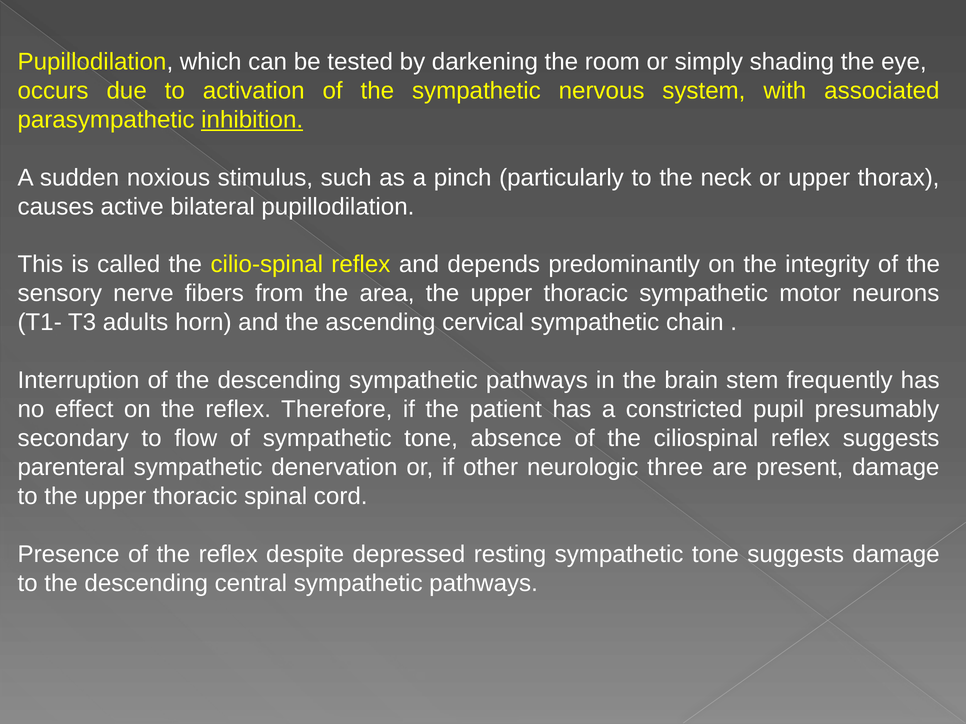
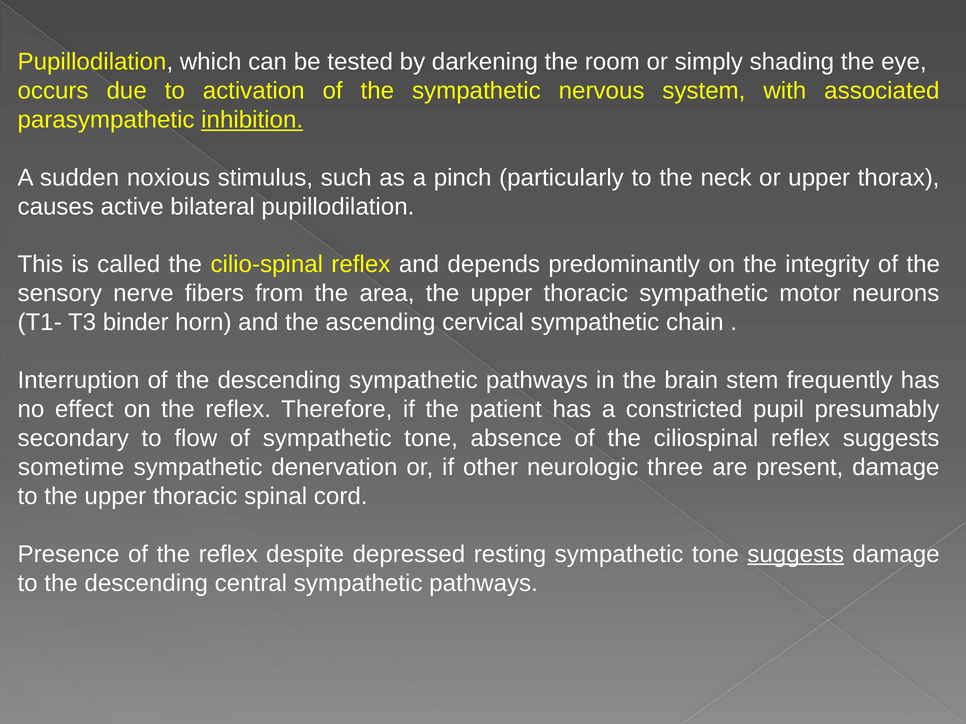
adults: adults -> binder (136, 323)
parenteral: parenteral -> sometime (71, 468)
suggests underline: none -> present (796, 554)
